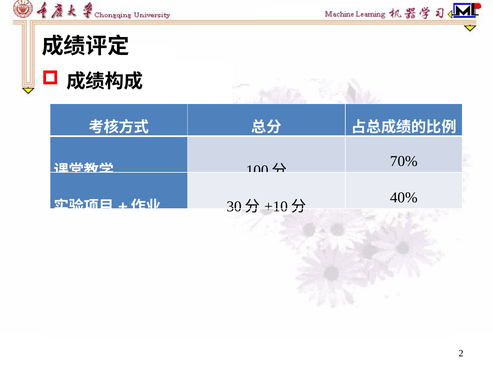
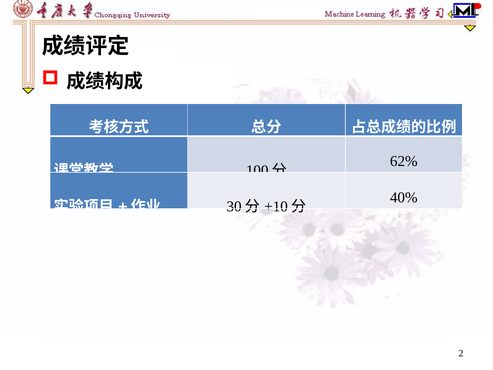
70%: 70% -> 62% (404, 161)
